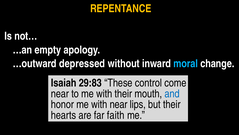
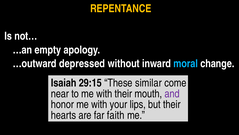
29:83: 29:83 -> 29:15 (90, 83)
control: control -> similar (148, 83)
and colour: blue -> purple (172, 93)
with near: near -> your (119, 104)
